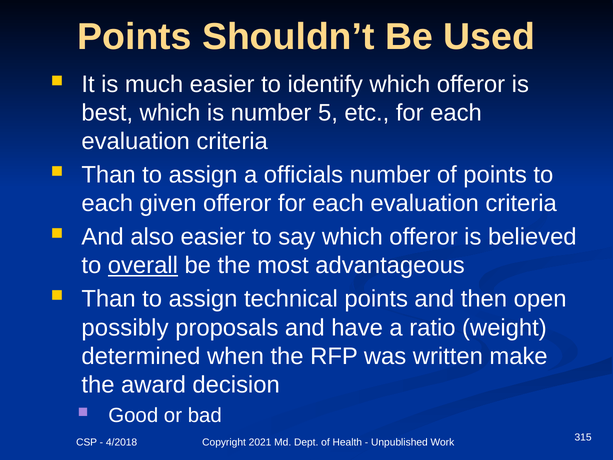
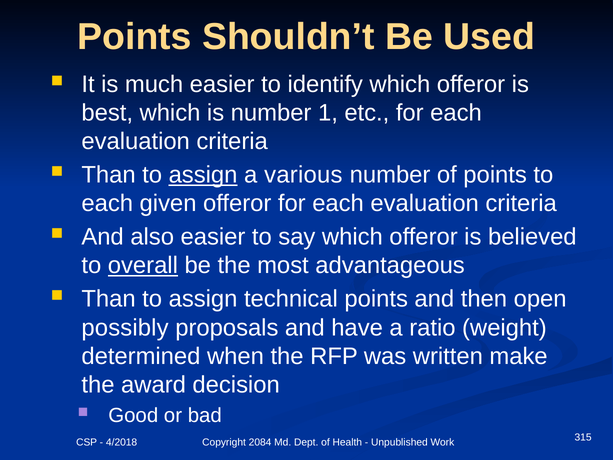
5: 5 -> 1 (328, 113)
assign underline: none -> present (203, 175)
officials: officials -> various (303, 175)
2021: 2021 -> 2084 (260, 442)
